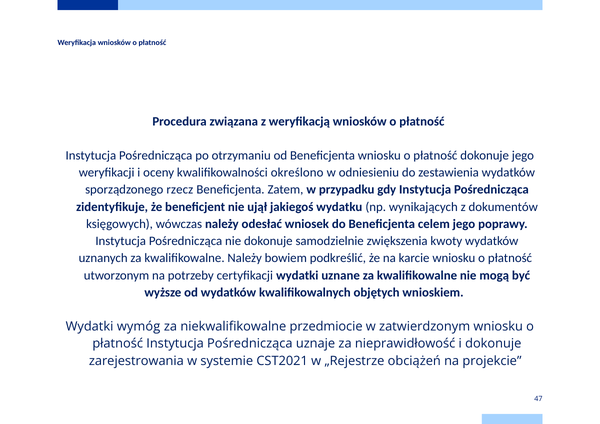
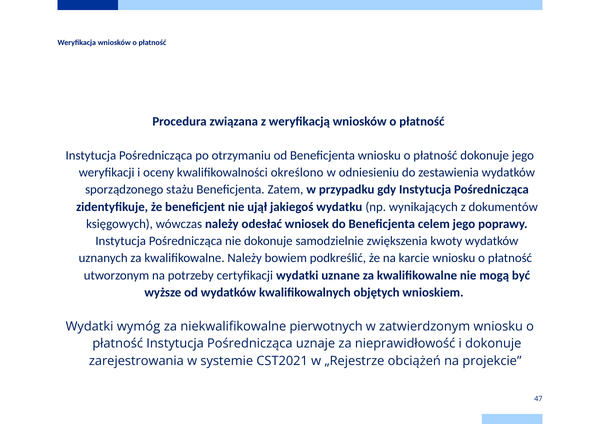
rzecz: rzecz -> stażu (180, 190)
przedmiocie: przedmiocie -> pierwotnych (326, 327)
